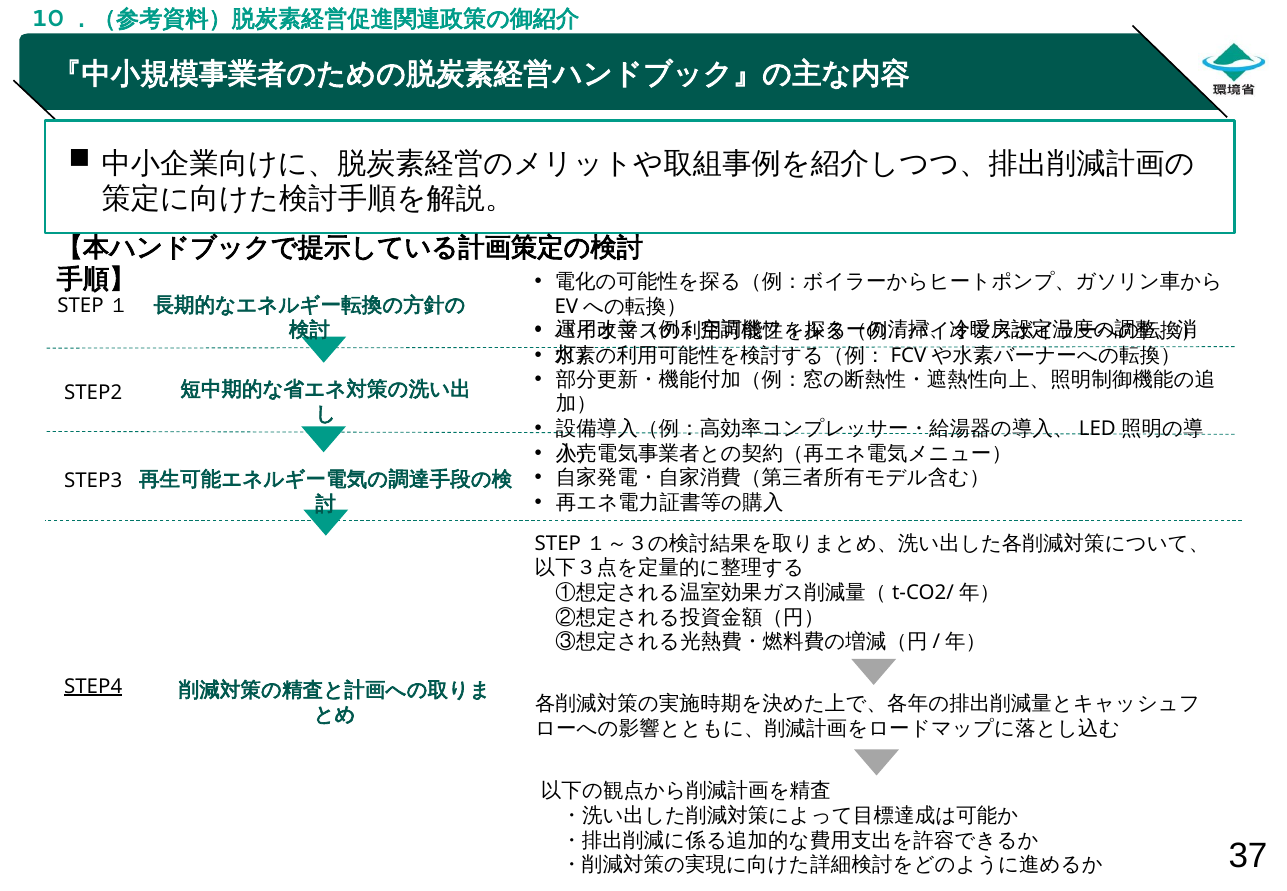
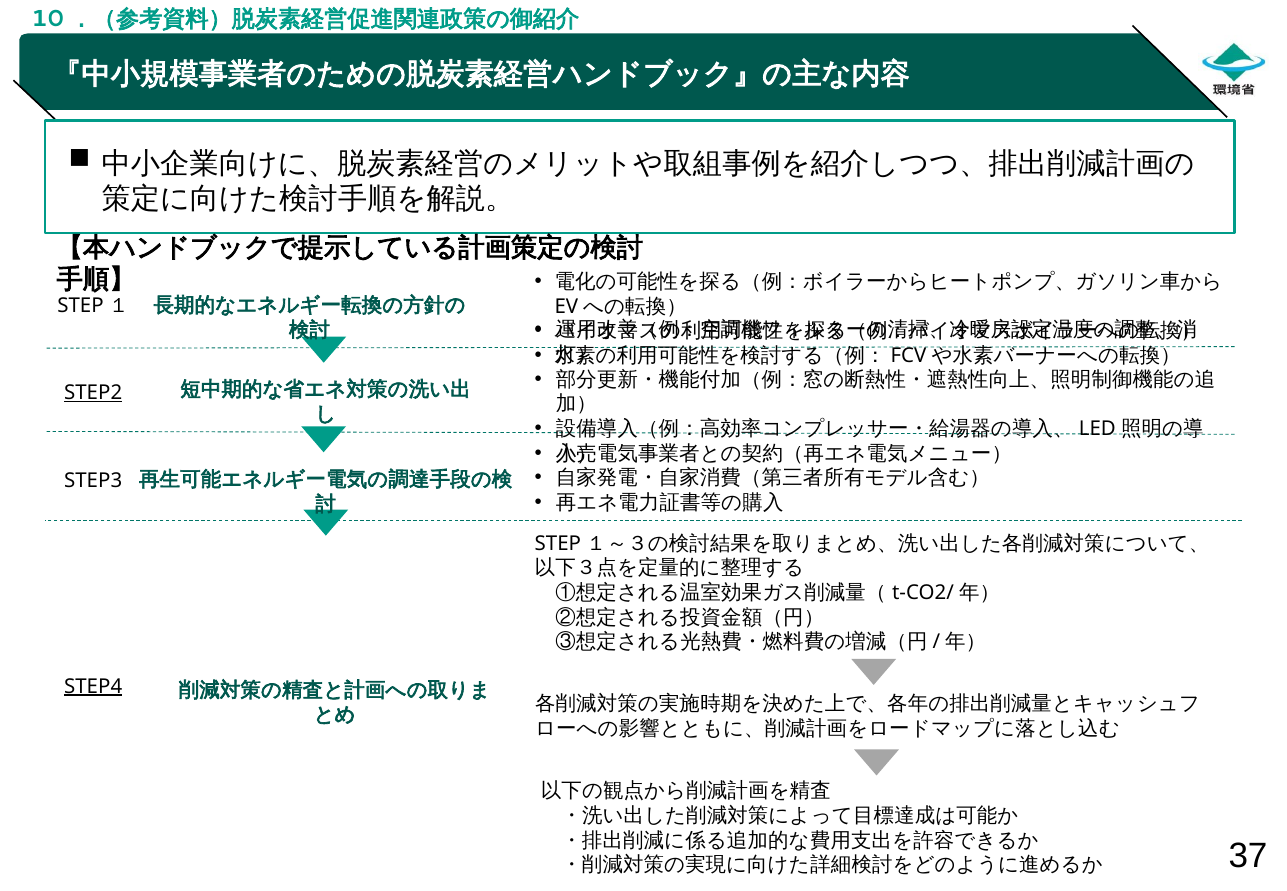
STEP2 underline: none -> present (93, 393)
